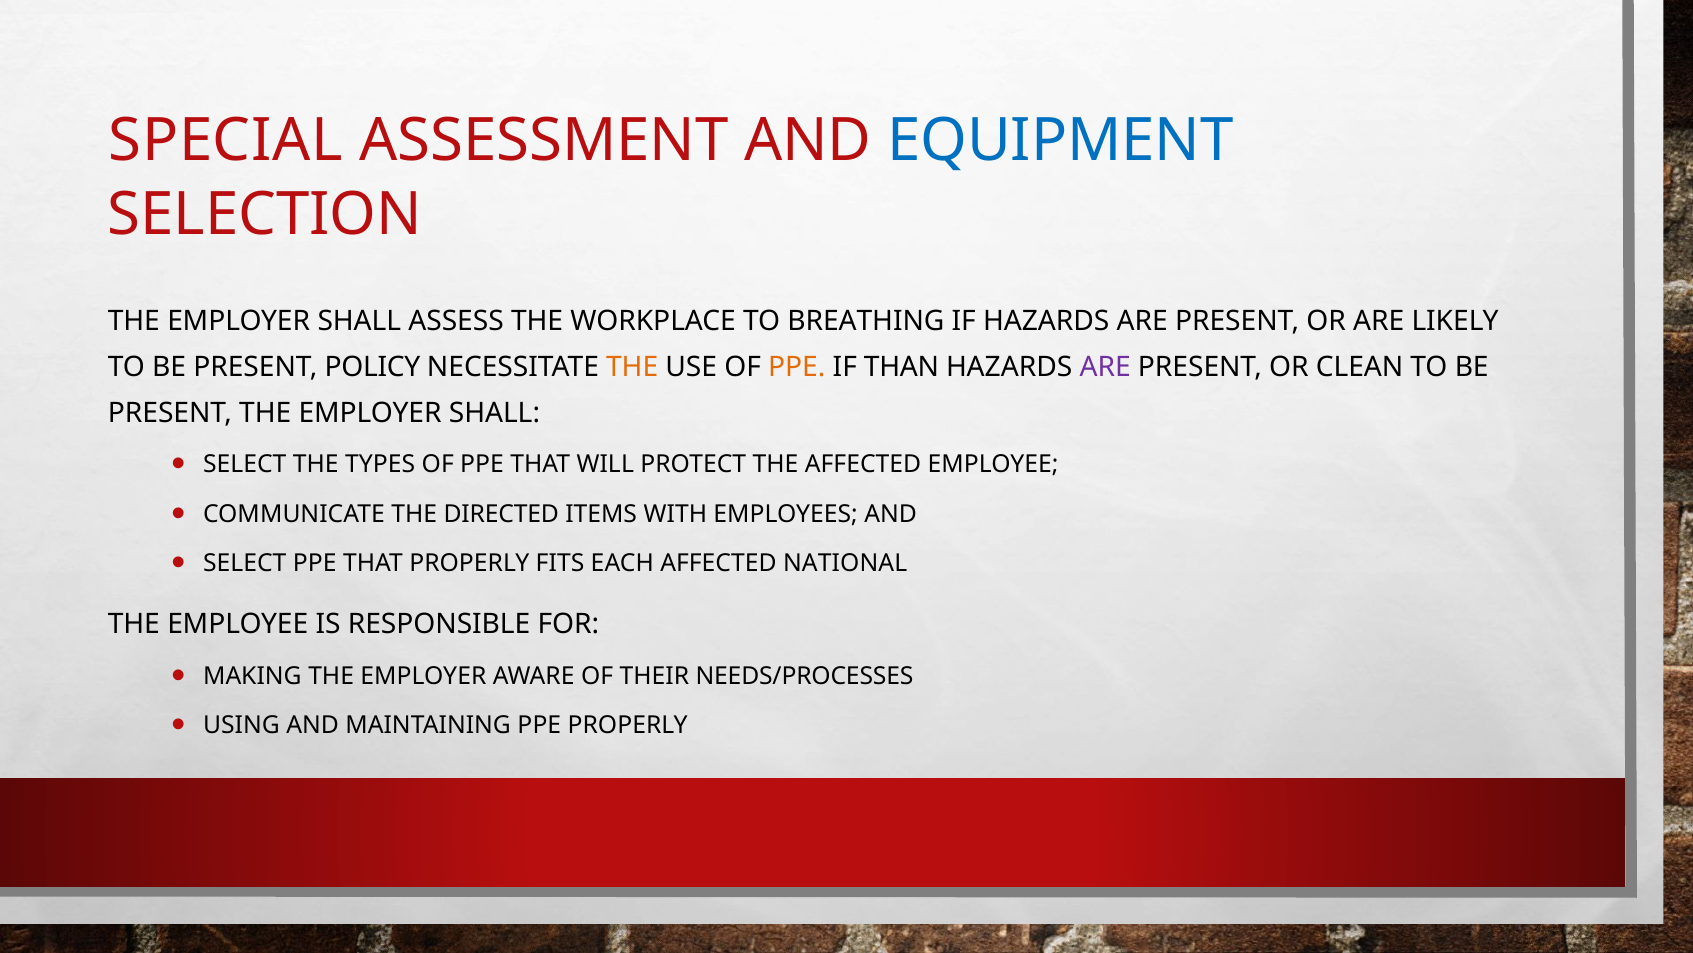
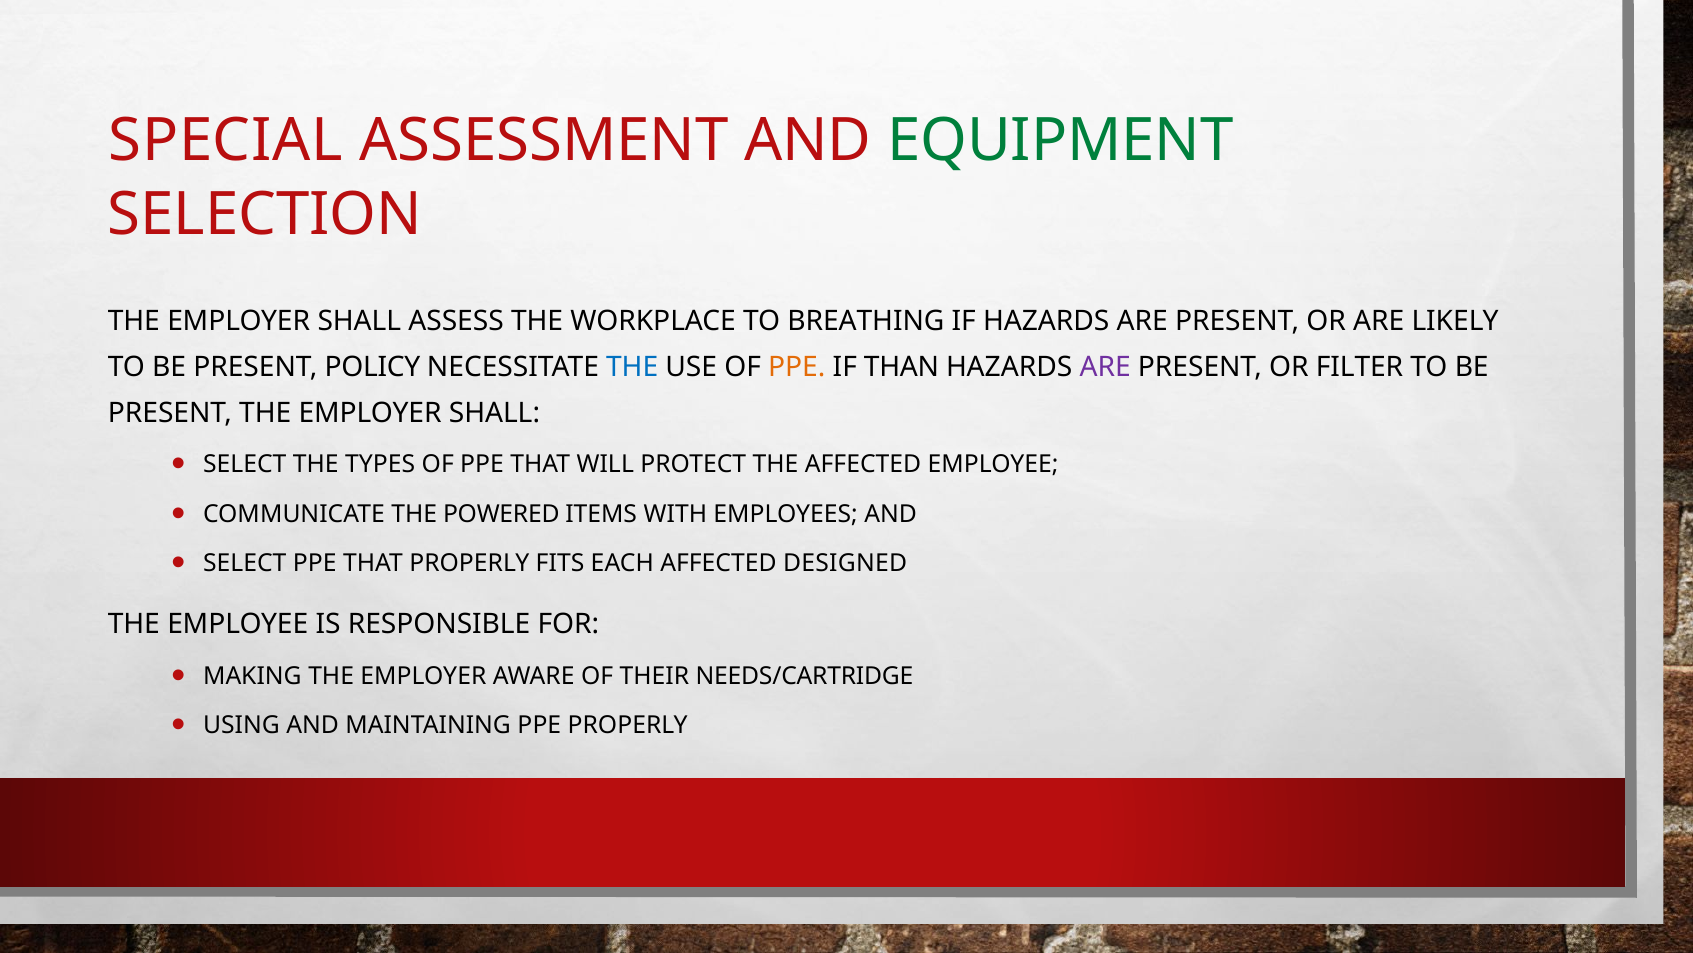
EQUIPMENT colour: blue -> green (1060, 141)
THE colour: orange -> blue (632, 367)
CLEAN: CLEAN -> FILTER (1360, 367)
DIRECTED: DIRECTED -> POWERED (501, 514)
NATIONAL: NATIONAL -> DESIGNED (845, 563)
NEEDS/PROCESSES: NEEDS/PROCESSES -> NEEDS/CARTRIDGE (805, 675)
